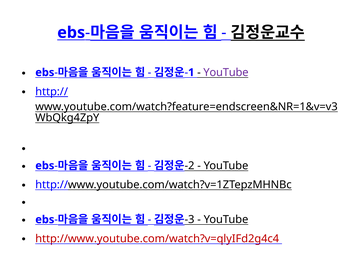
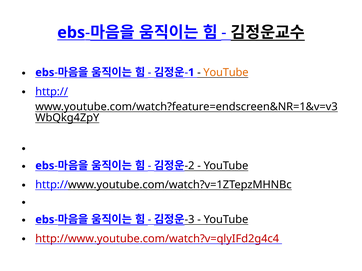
YouTube colour: purple -> orange (226, 73)
